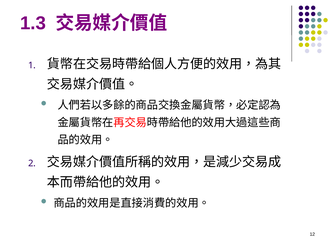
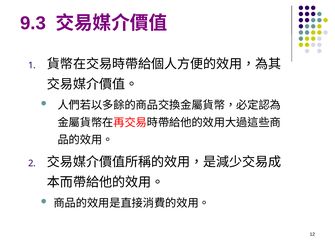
1.3: 1.3 -> 9.3 (33, 23)
